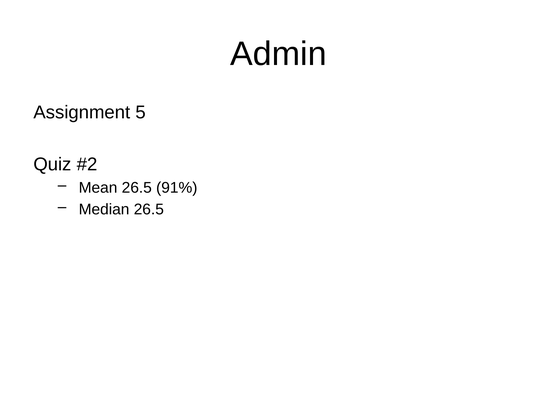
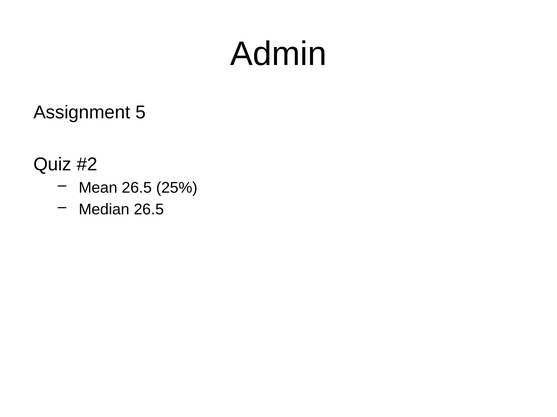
91%: 91% -> 25% (177, 188)
